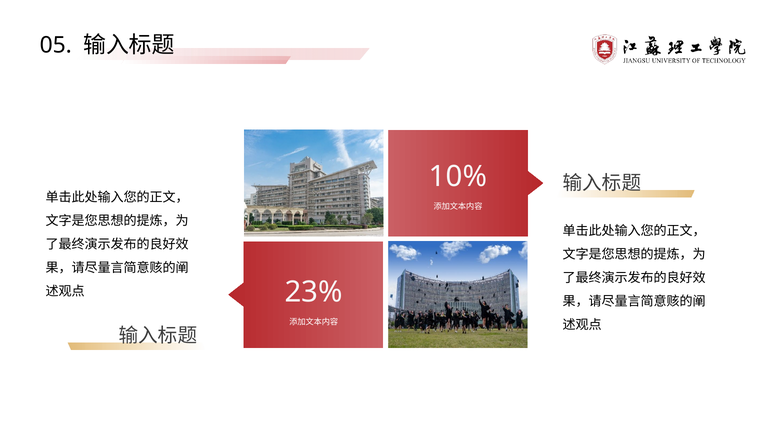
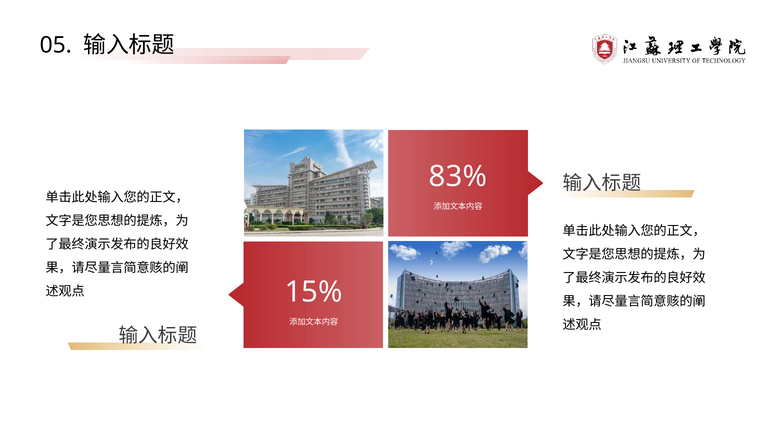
10%: 10% -> 83% (458, 177)
23%: 23% -> 15% (314, 292)
